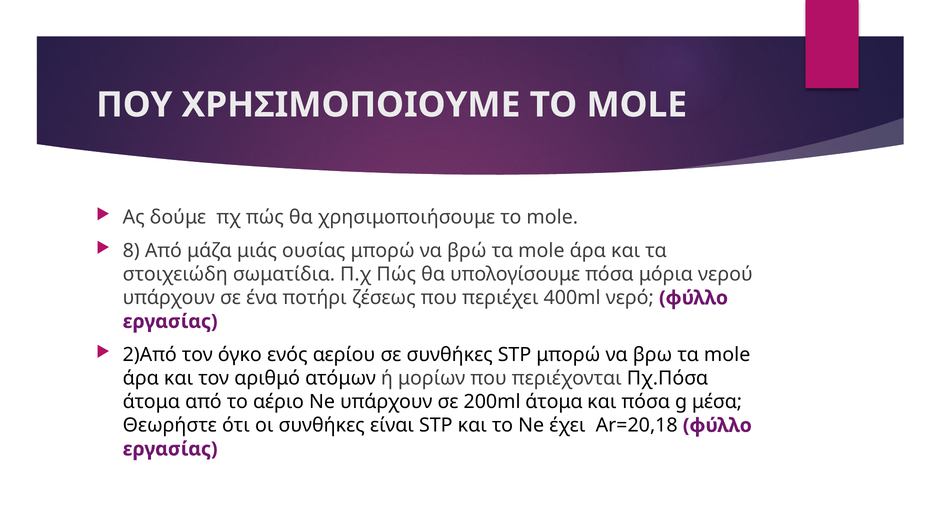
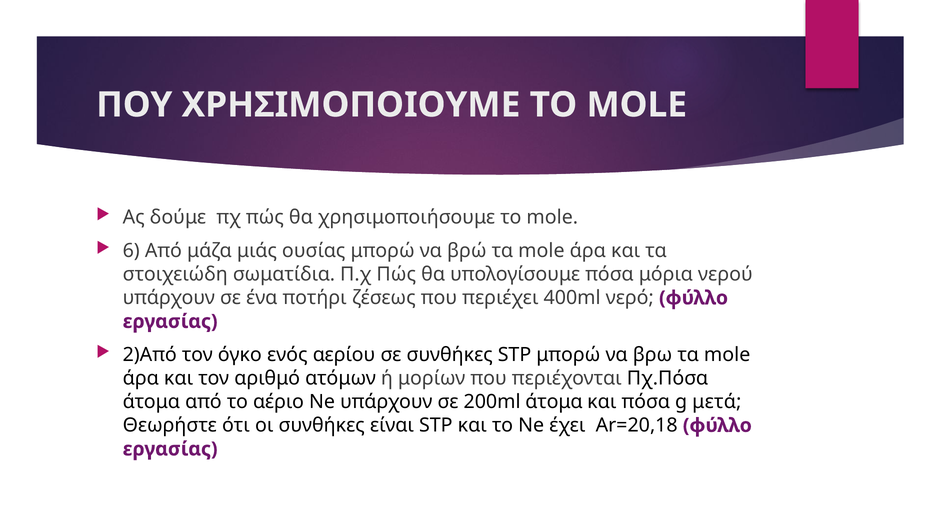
8: 8 -> 6 (131, 251)
μέσα: μέσα -> μετά (717, 402)
